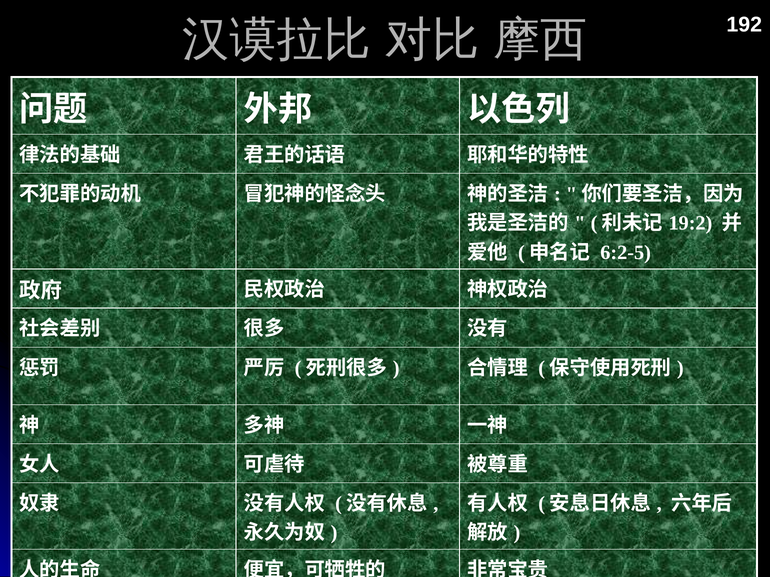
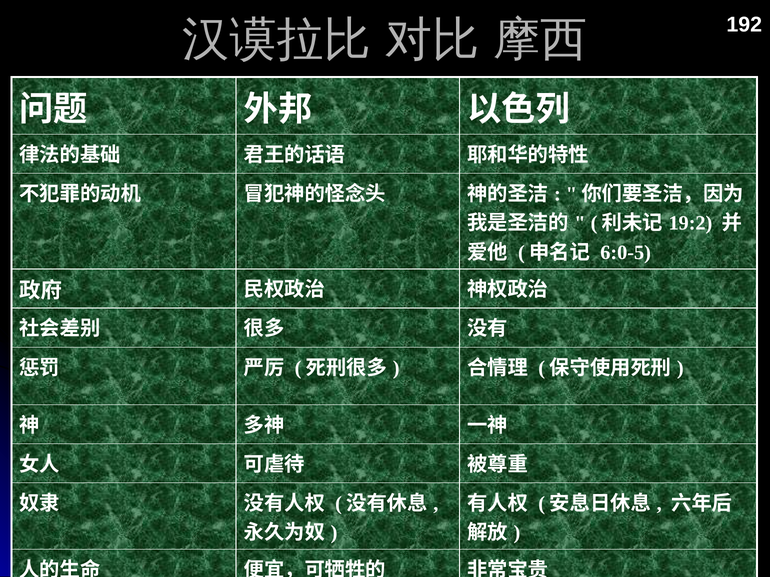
6:2-5: 6:2-5 -> 6:0-5 (626, 253)
